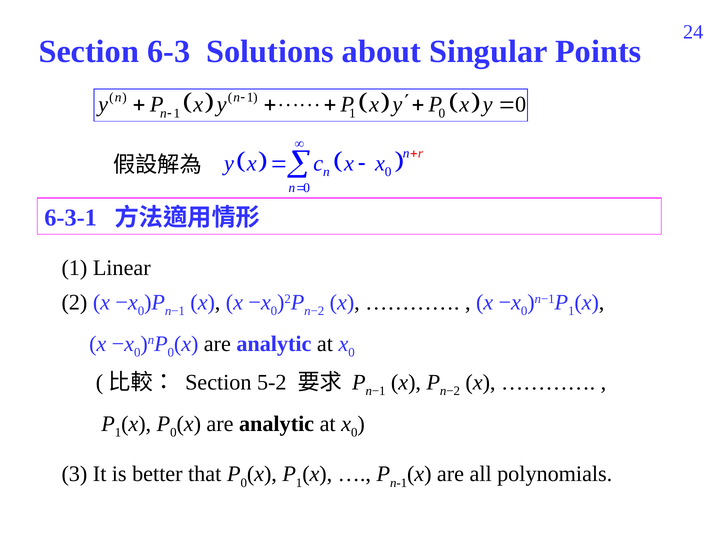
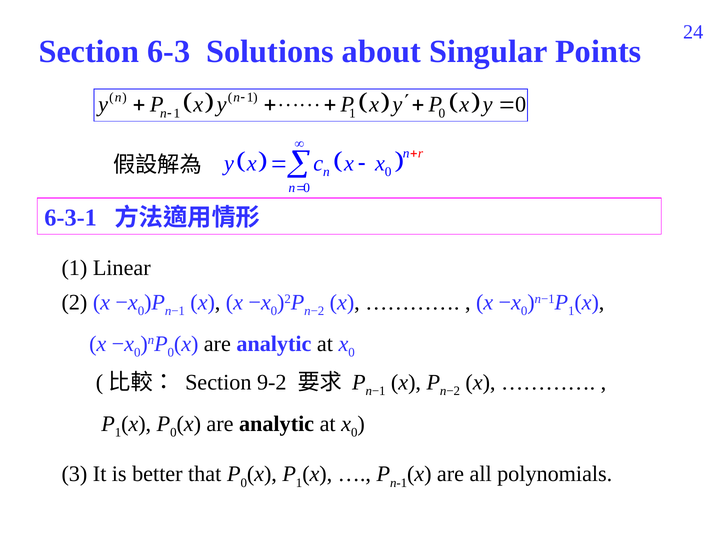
5-2: 5-2 -> 9-2 (272, 383)
